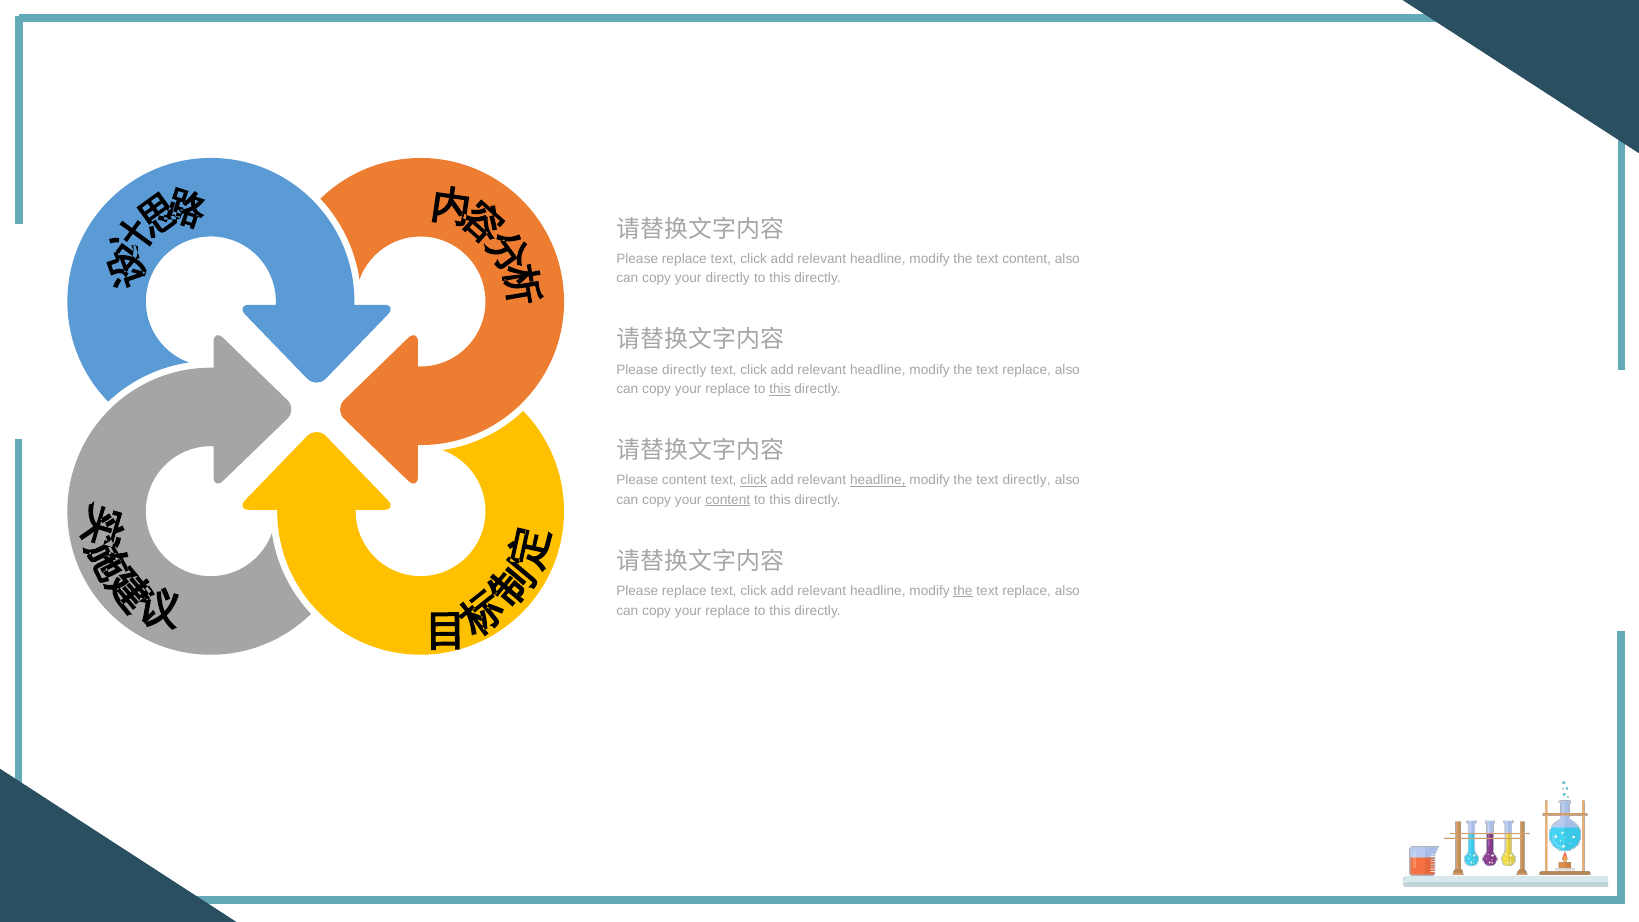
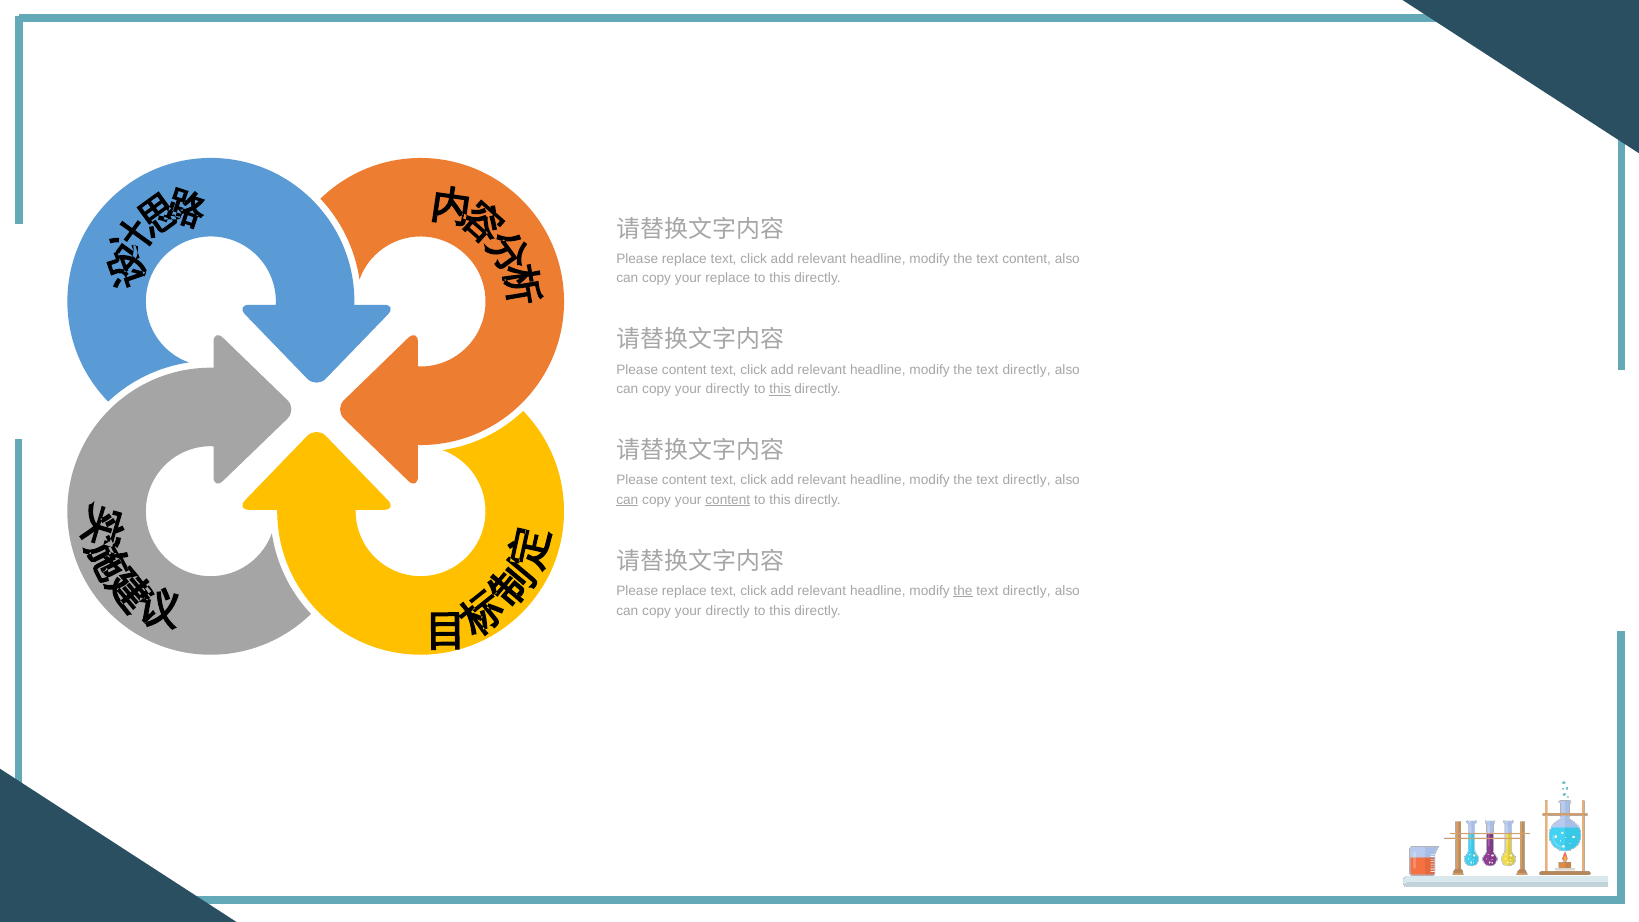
your directly: directly -> replace (728, 278)
directly: directly -> content (684, 369)
replace: replace -> directly (1027, 369)
replace: replace -> directly (728, 389)
click underline: present -> none (754, 480)
headline underline: present -> none (878, 480)
can underline: none -> present (627, 500)
replace: replace -> directly (1027, 591)
replace: replace -> directly (728, 611)
